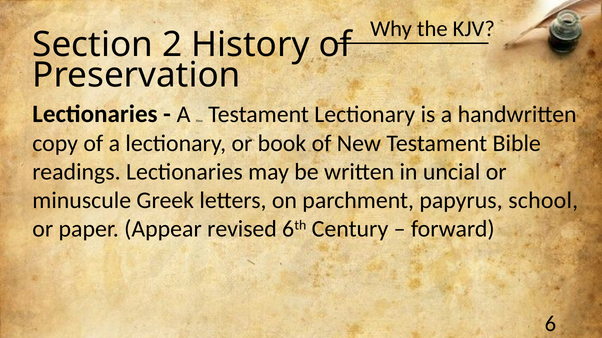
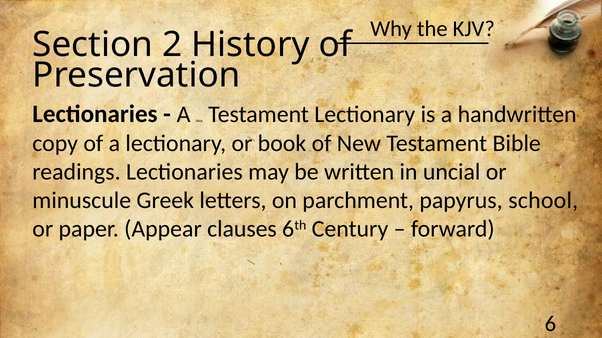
revised: revised -> clauses (242, 229)
